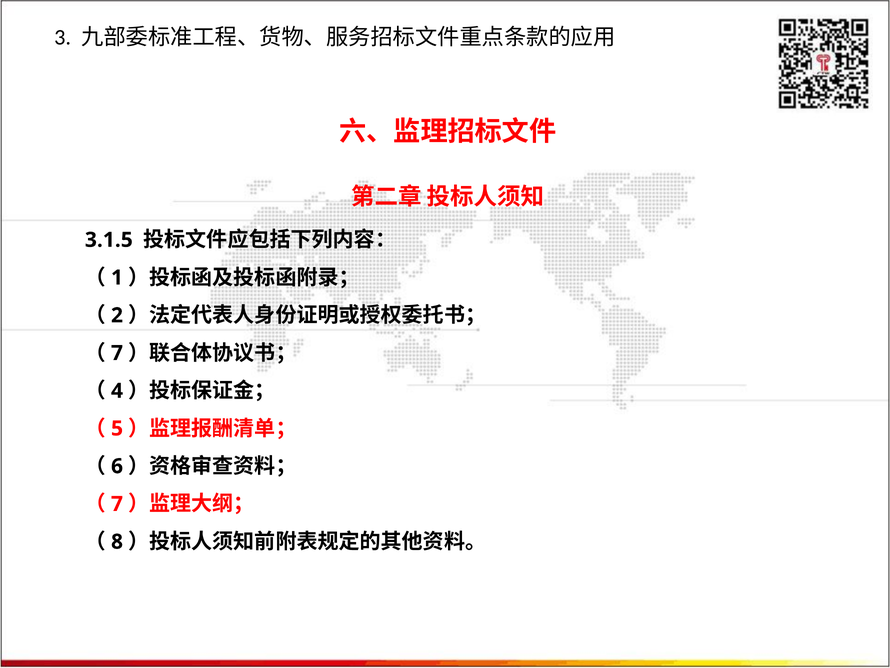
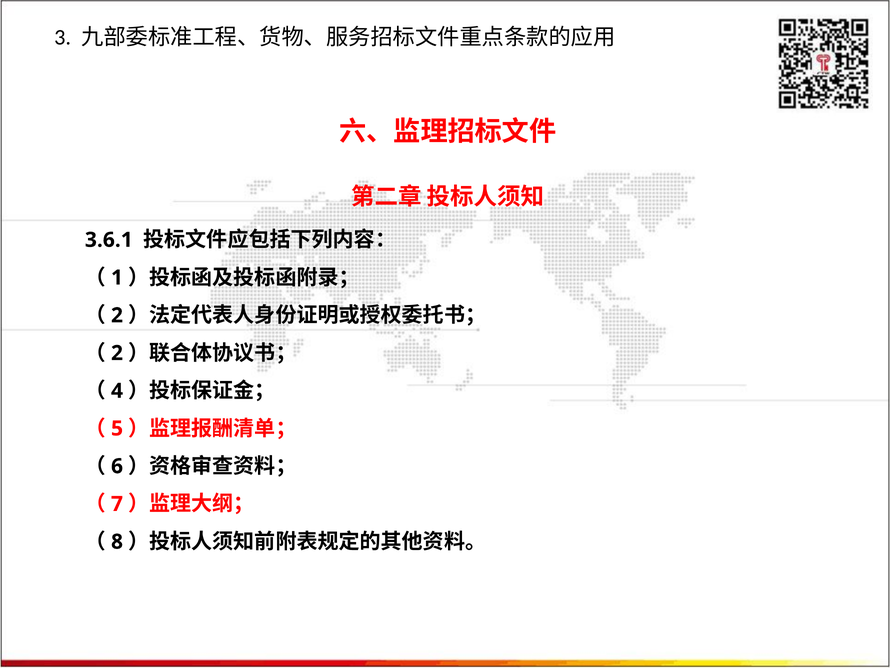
3.1.5: 3.1.5 -> 3.6.1 (109, 240)
7: 7 -> 2 (117, 353)
